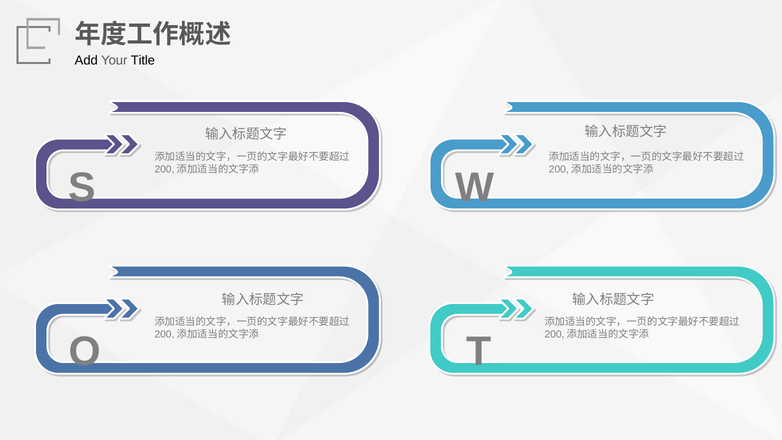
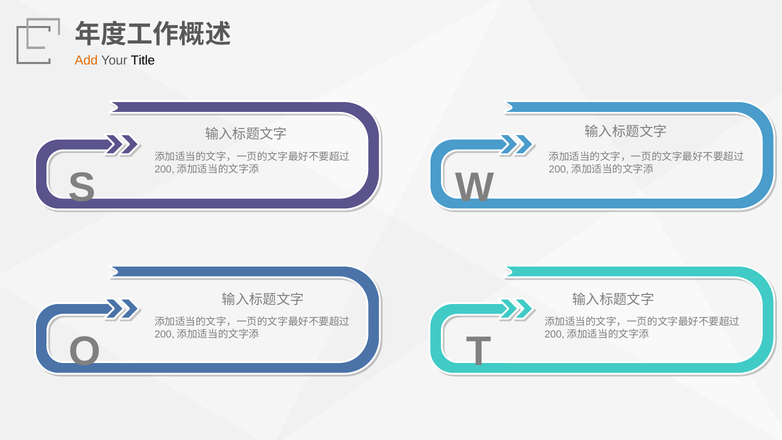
Add colour: black -> orange (86, 60)
